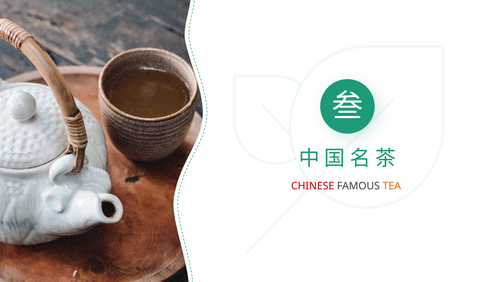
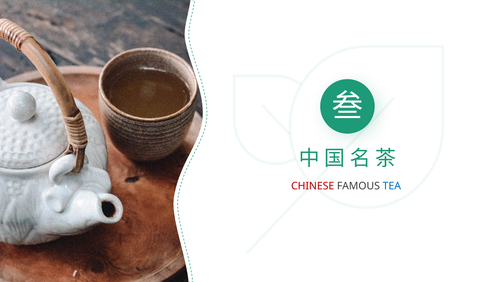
TEA colour: orange -> blue (392, 186)
